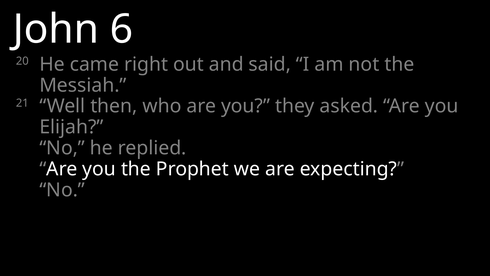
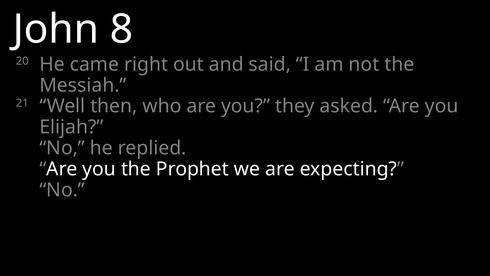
6: 6 -> 8 (121, 29)
